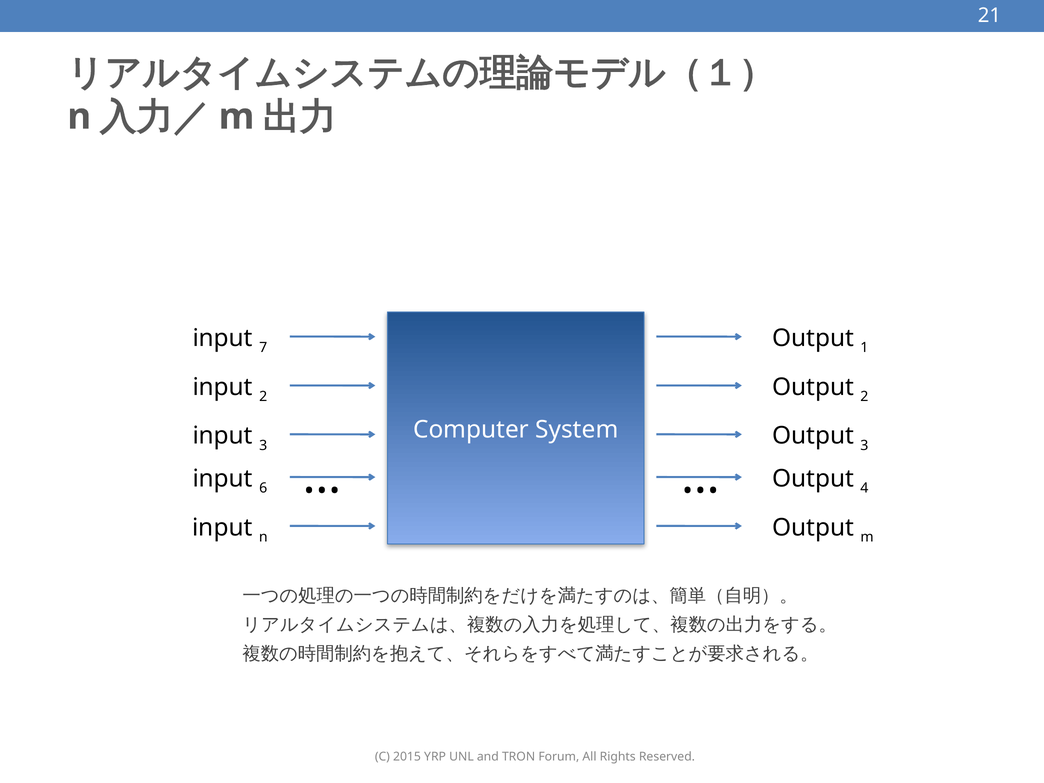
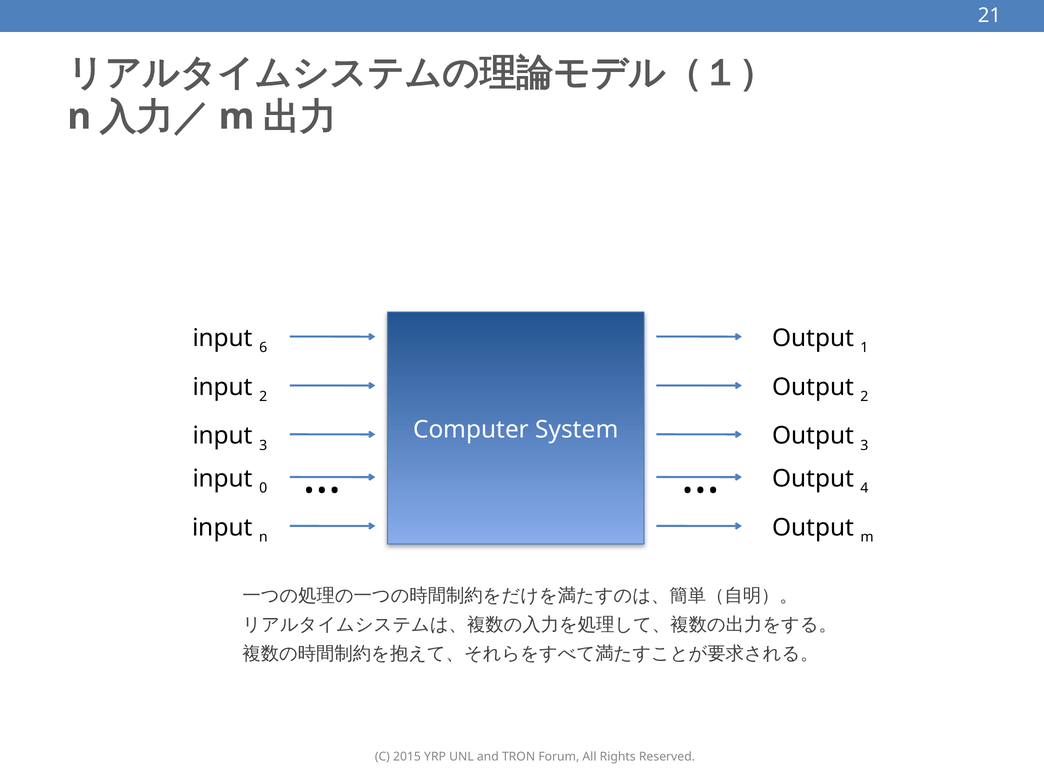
7: 7 -> 6 (263, 348)
6: 6 -> 0 (263, 488)
